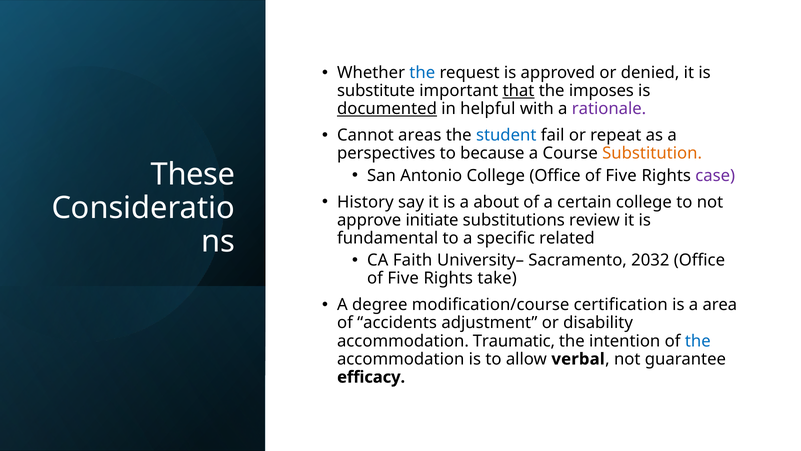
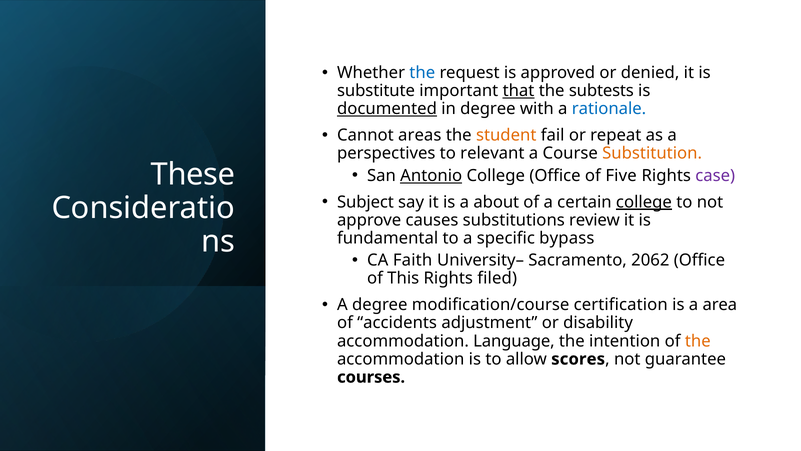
imposes: imposes -> subtests (601, 91)
in helpful: helpful -> degree (488, 109)
rationale colour: purple -> blue (609, 109)
student colour: blue -> orange (506, 135)
because: because -> relevant (492, 153)
Antonio underline: none -> present (431, 175)
History: History -> Subject (365, 202)
college underline: none -> present (644, 202)
initiate: initiate -> causes (432, 220)
related: related -> bypass (567, 238)
2032: 2032 -> 2062 (650, 260)
Five: Five -> This (403, 278)
take: take -> filed (497, 278)
Traumatic: Traumatic -> Language (514, 341)
the colour: blue -> orange (698, 341)
verbal: verbal -> scores (578, 359)
efficacy: efficacy -> courses (371, 377)
